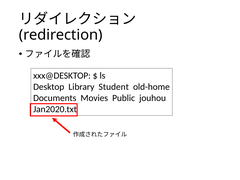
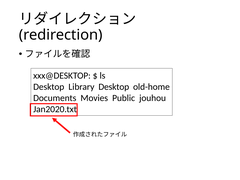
Library Student: Student -> Desktop (114, 87)
